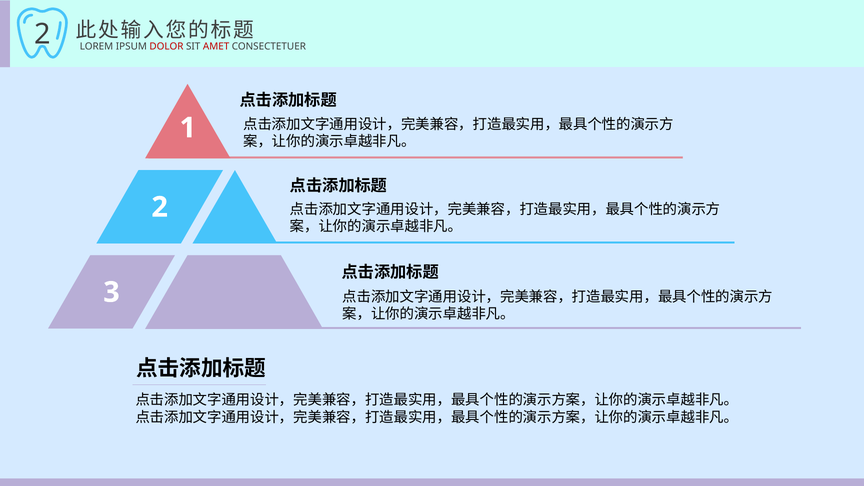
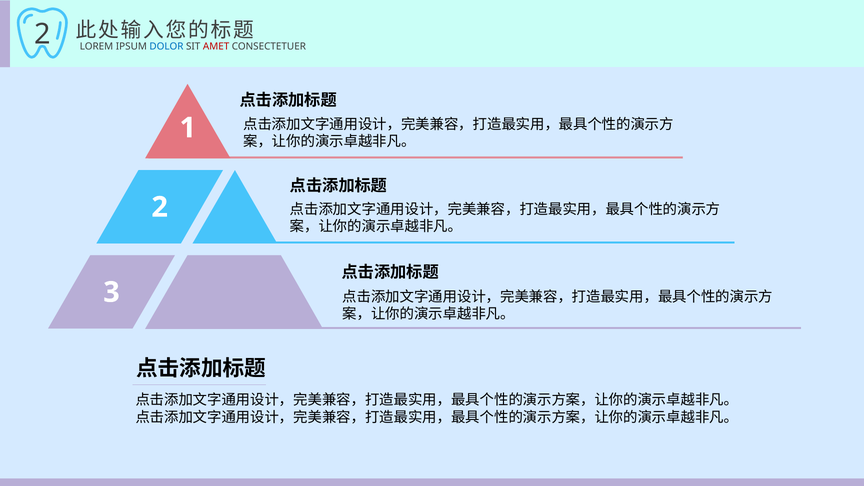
DOLOR colour: red -> blue (166, 47)
